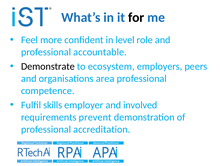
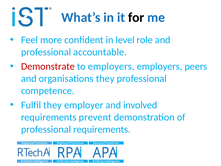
Demonstrate colour: black -> red (48, 66)
to ecosystem: ecosystem -> employers (111, 66)
organisations area: area -> they (105, 78)
Fulfil skills: skills -> they (53, 105)
professional accreditation: accreditation -> requirements (102, 129)
